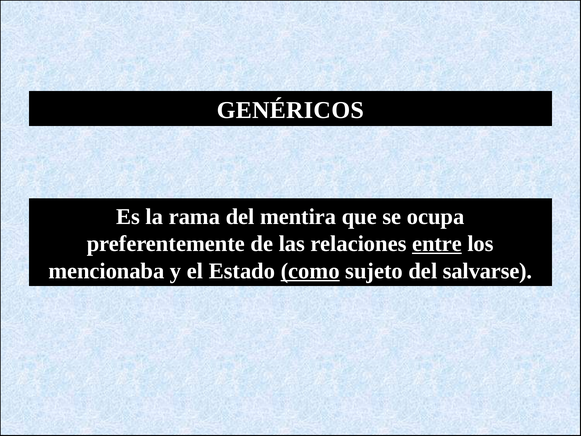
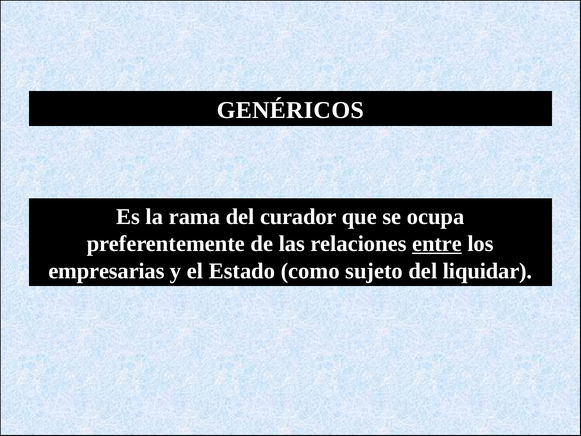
mentira: mentira -> curador (298, 216)
mencionaba: mencionaba -> empresarias (106, 271)
como underline: present -> none (310, 271)
salvarse: salvarse -> liquidar (488, 271)
